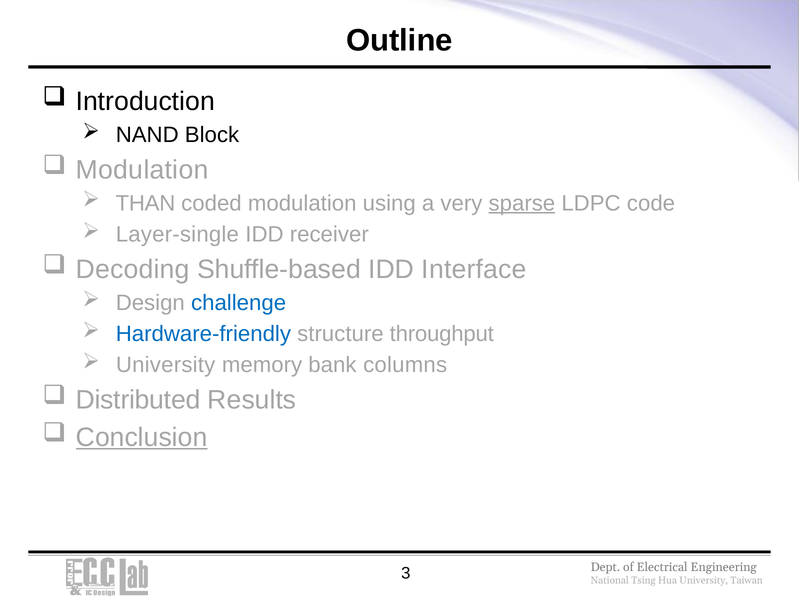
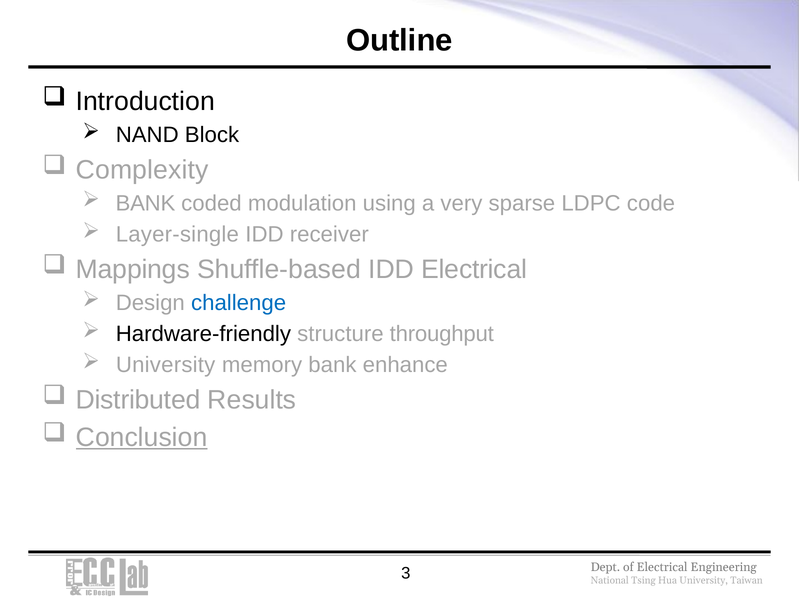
Modulation: Modulation -> Complexity (142, 170)
THAN: THAN -> BANK (145, 203)
sparse underline: present -> none (522, 203)
Decoding: Decoding -> Mappings (133, 269)
IDD Interface: Interface -> Electrical (474, 269)
Hardware-friendly colour: blue -> black (203, 333)
columns: columns -> enhance (405, 365)
